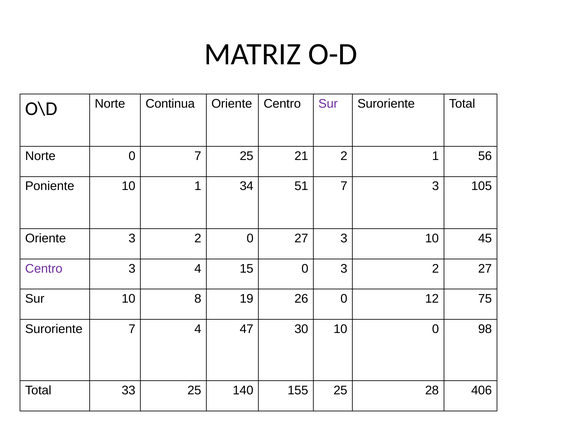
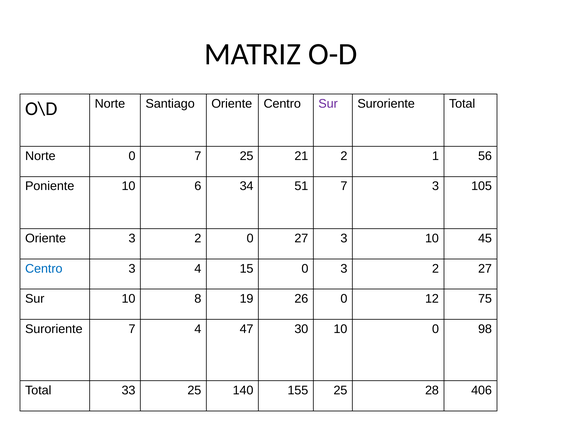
Continua: Continua -> Santiago (170, 104)
10 1: 1 -> 6 (198, 186)
Centro colour: purple -> blue (44, 268)
